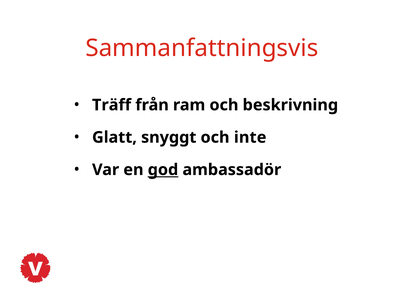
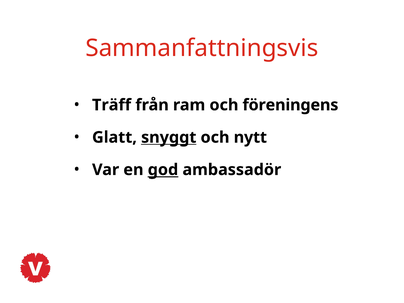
beskrivning: beskrivning -> föreningens (290, 105)
snyggt underline: none -> present (169, 137)
inte: inte -> nytt (250, 137)
